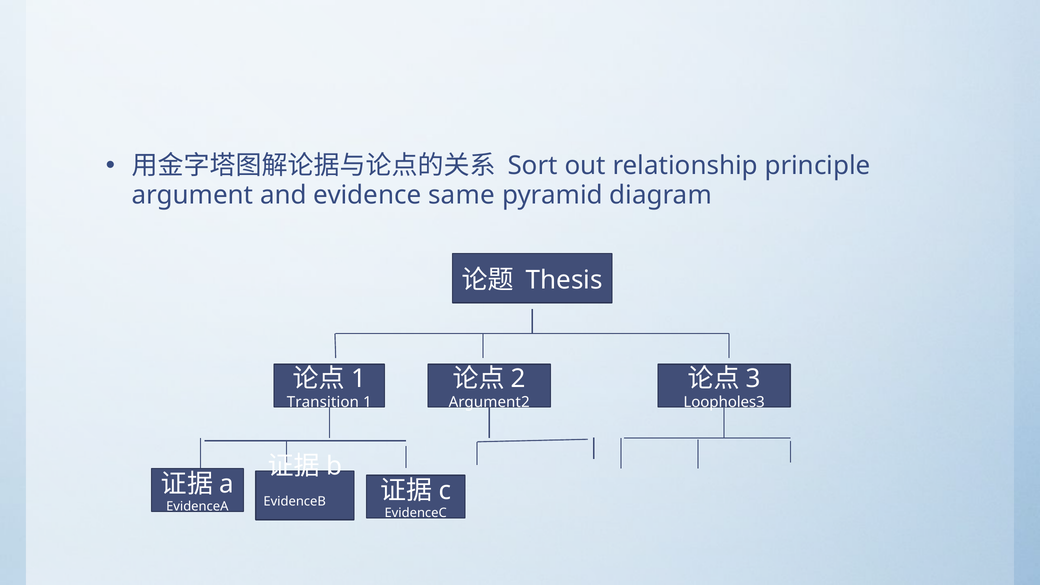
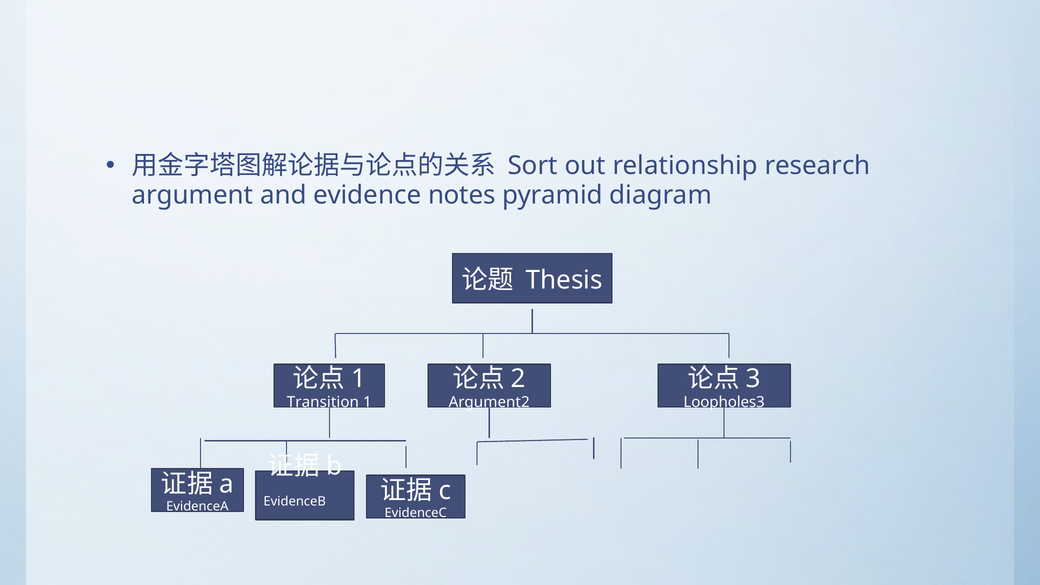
principle: principle -> research (818, 166)
same: same -> notes (462, 195)
